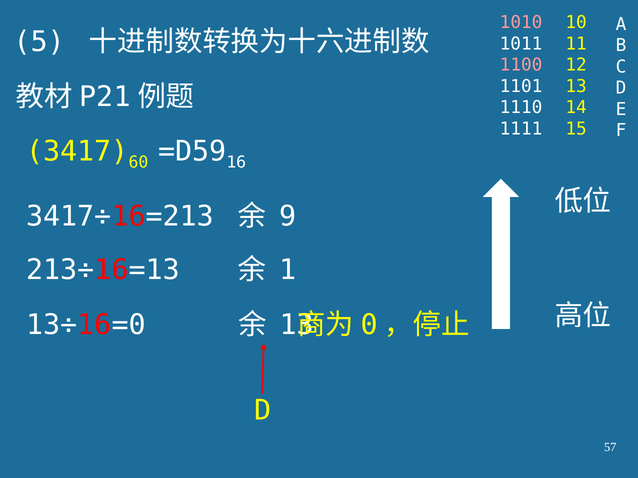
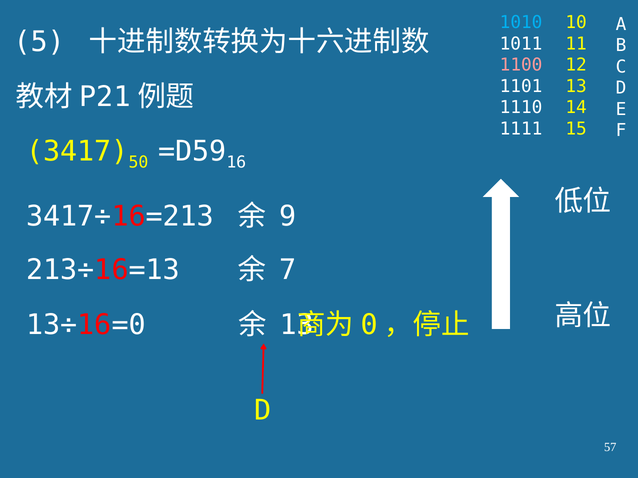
1010 colour: pink -> light blue (521, 23)
60: 60 -> 50 (138, 163)
1: 1 -> 7 (288, 270)
